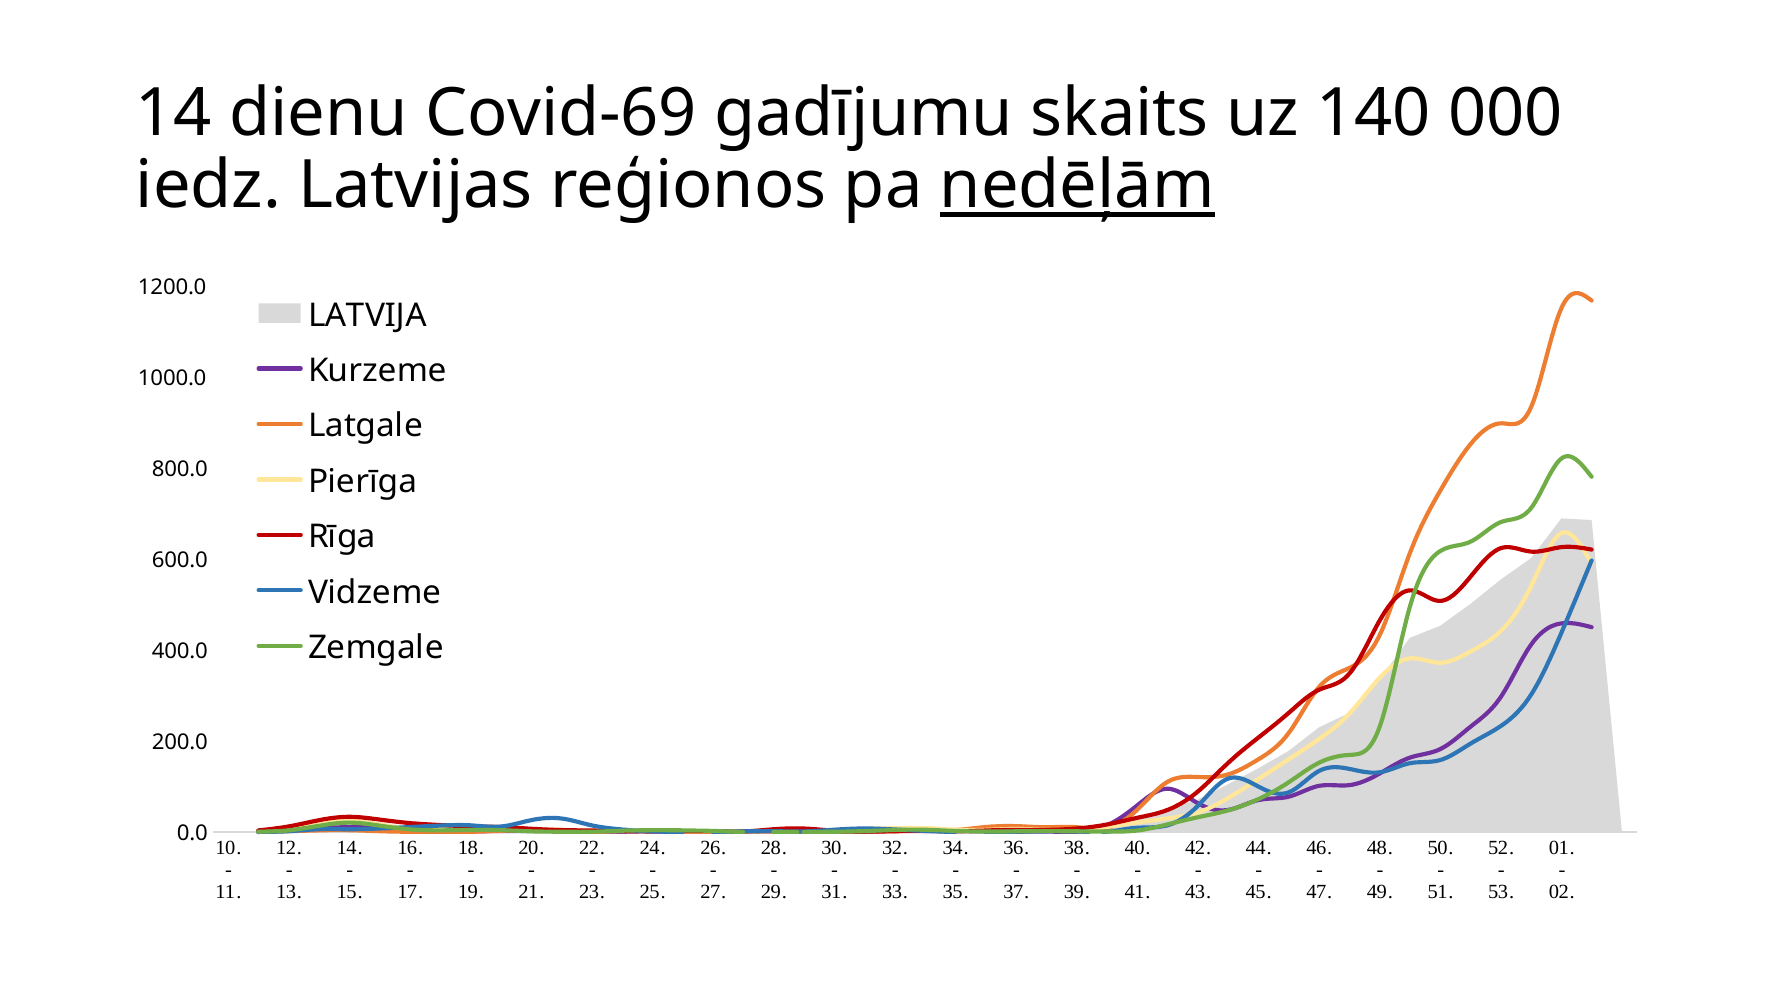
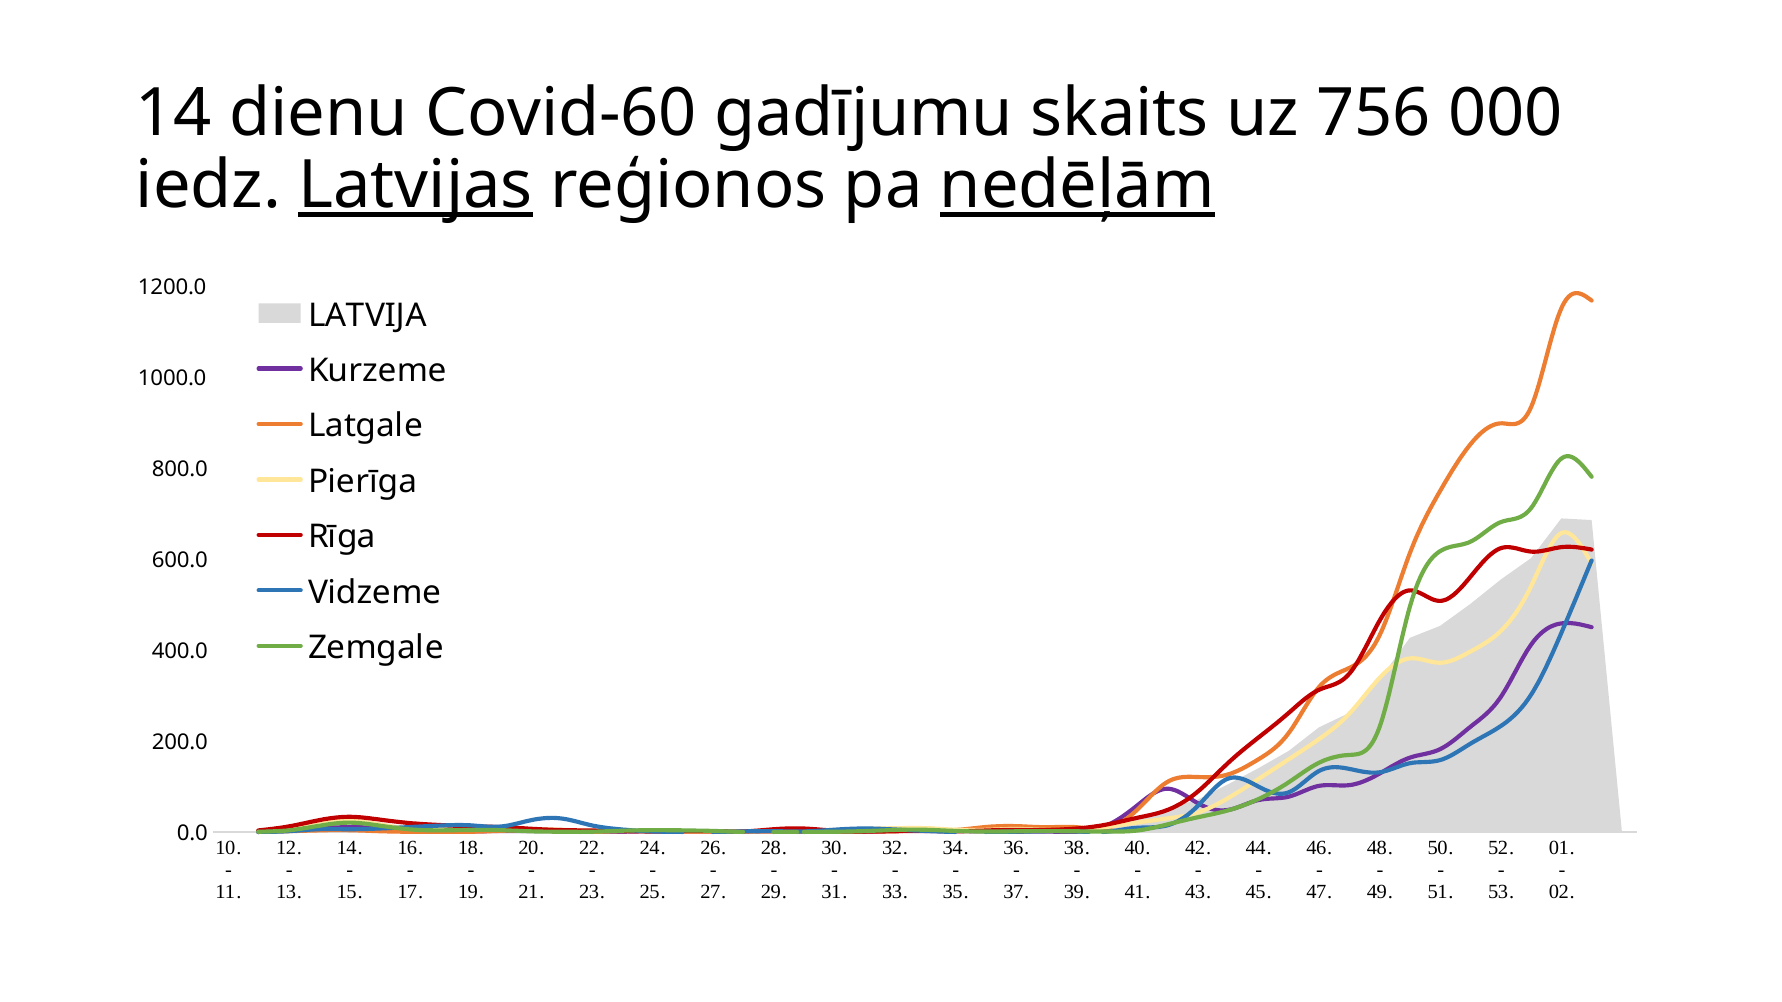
Covid-69: Covid-69 -> Covid-60 (561, 114)
140: 140 -> 756 (1374, 114)
Latvijas underline: none -> present (416, 186)
